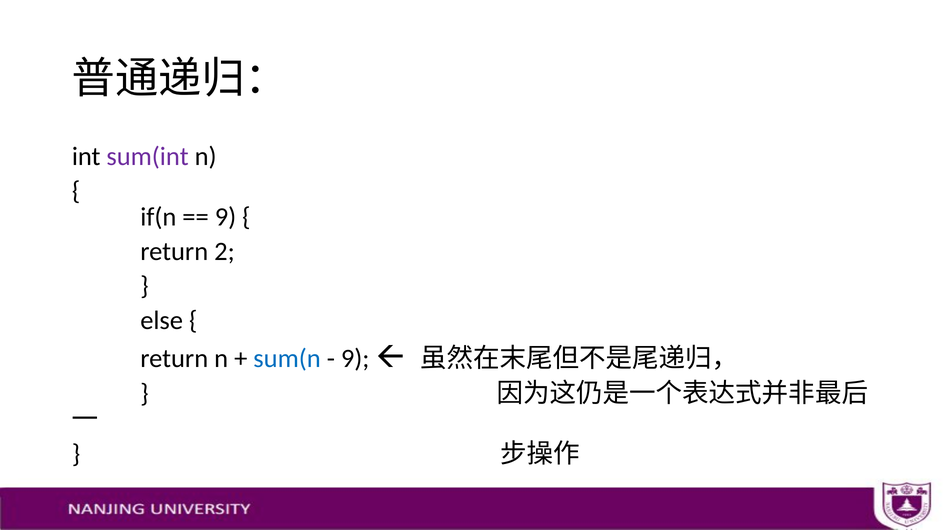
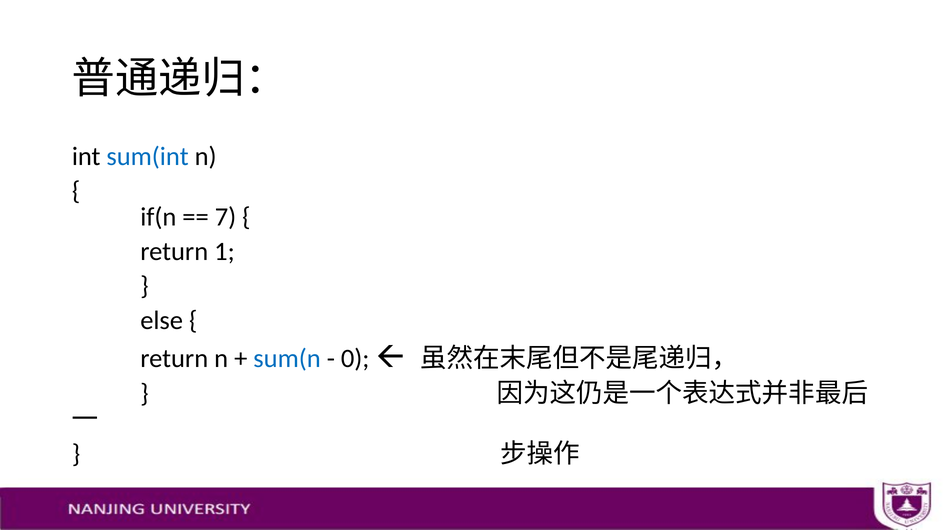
sum(int colour: purple -> blue (148, 157)
9: 9 -> 7 (226, 217)
2: 2 -> 1 (224, 252)
9: 9 -> 0 (355, 359)
